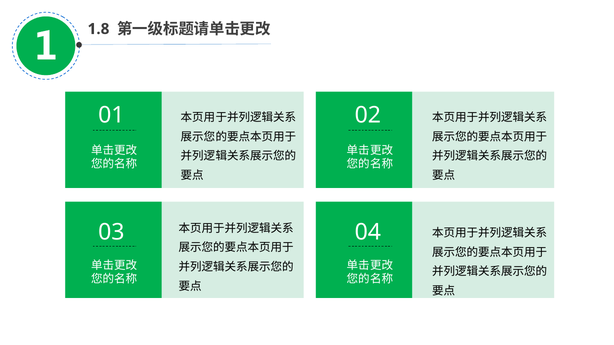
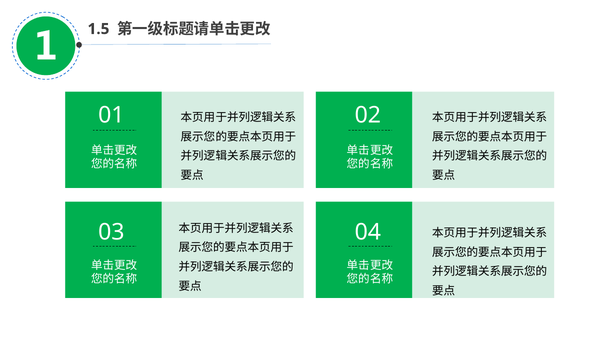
1.8: 1.8 -> 1.5 (98, 29)
